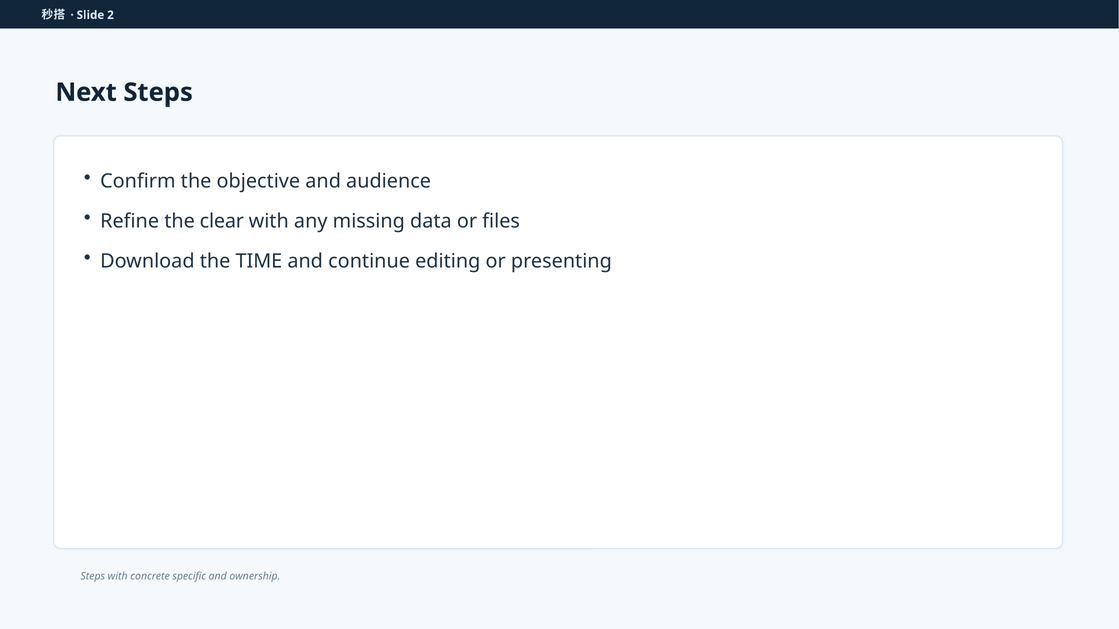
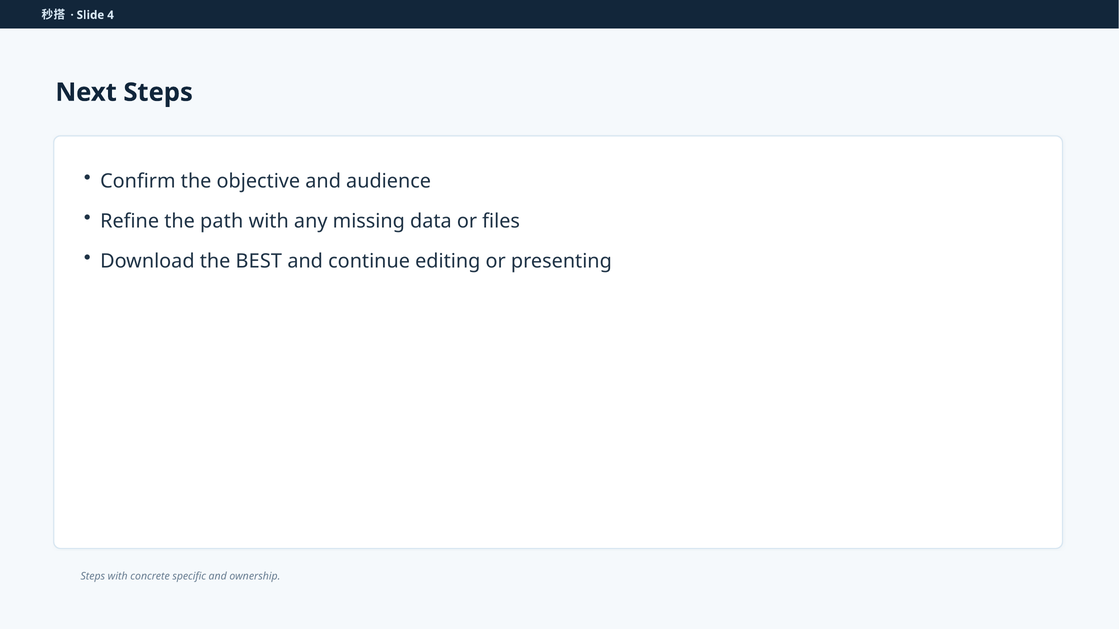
2: 2 -> 4 (111, 15)
clear: clear -> path (222, 221)
TIME: TIME -> BEST (259, 261)
